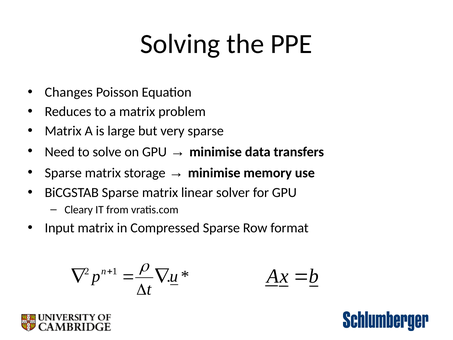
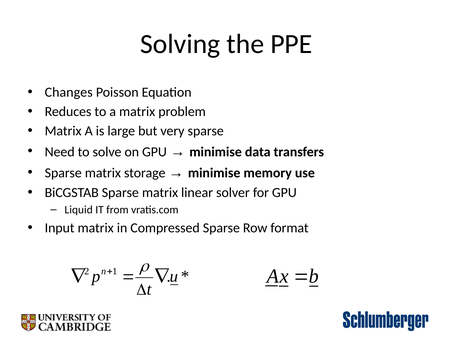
Cleary: Cleary -> Liquid (79, 210)
